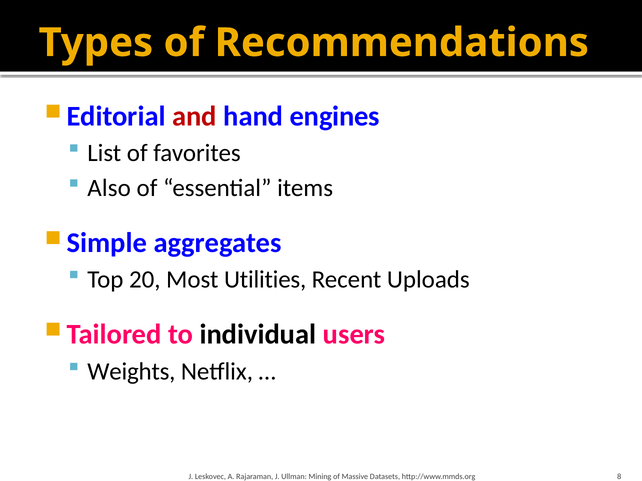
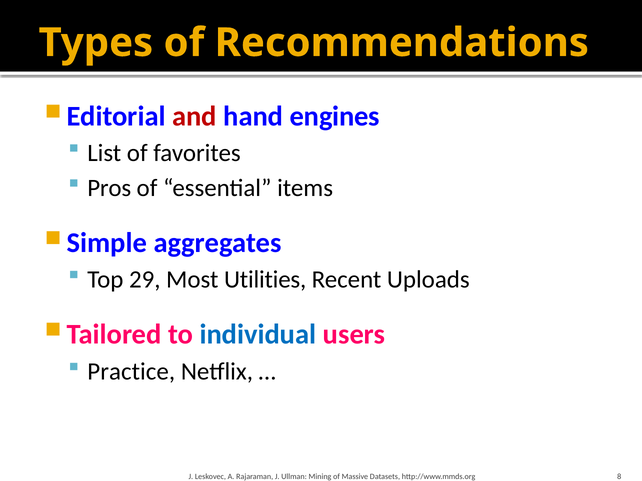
Also: Also -> Pros (109, 188)
20: 20 -> 29 (145, 280)
individual colour: black -> blue (258, 335)
Weights: Weights -> Practice (131, 372)
